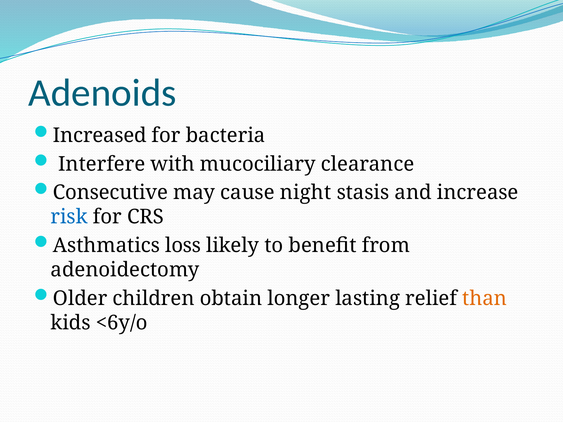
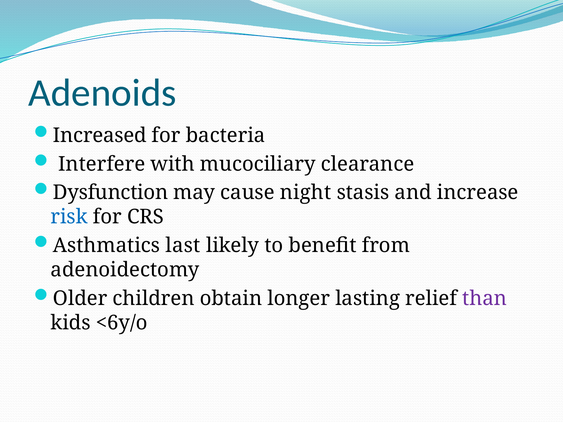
Consecutive: Consecutive -> Dysfunction (111, 193)
loss: loss -> last (183, 246)
than colour: orange -> purple (485, 299)
